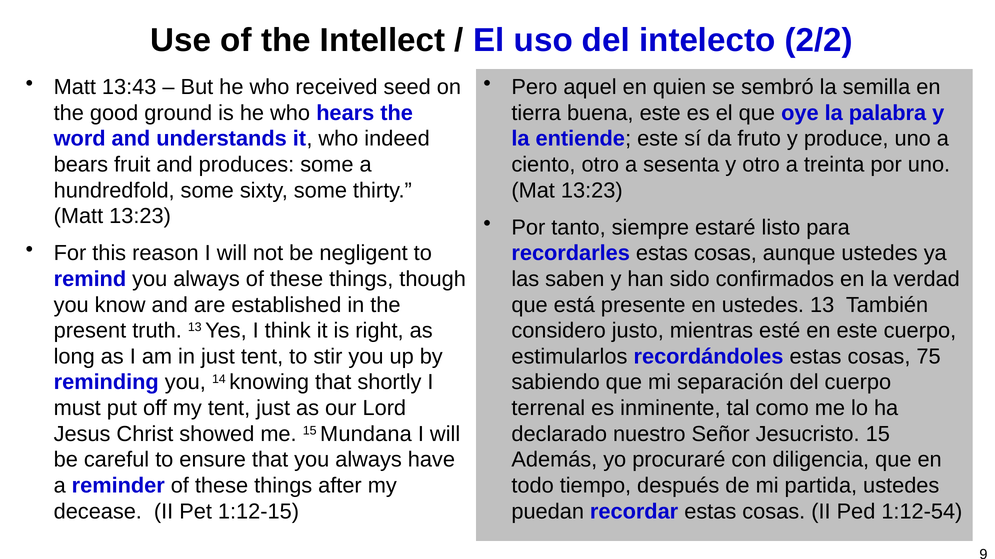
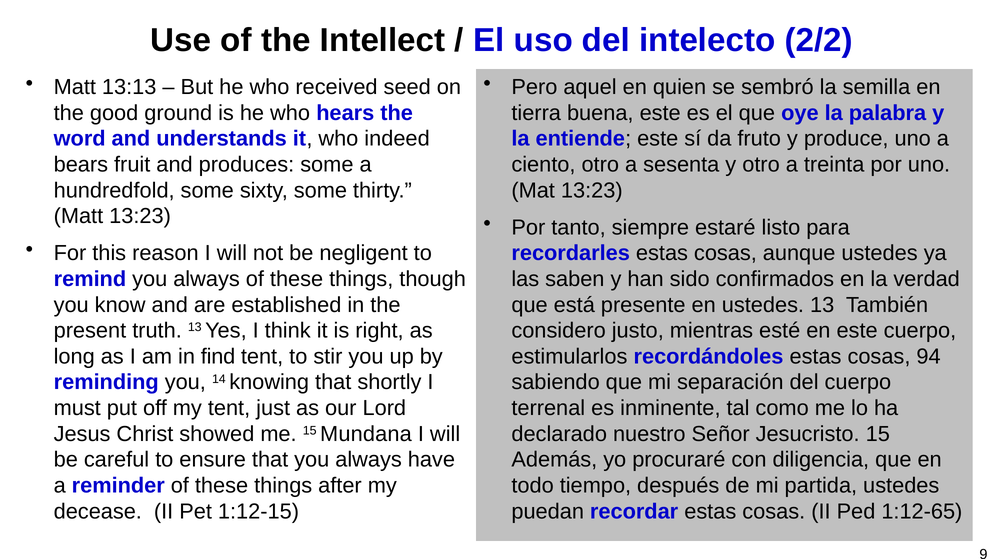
13:43: 13:43 -> 13:13 (129, 87)
in just: just -> find (218, 357)
75: 75 -> 94 (929, 357)
1:12-54: 1:12-54 -> 1:12-65 (922, 512)
